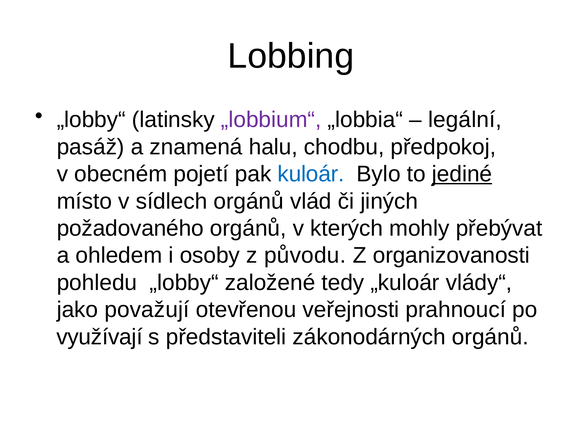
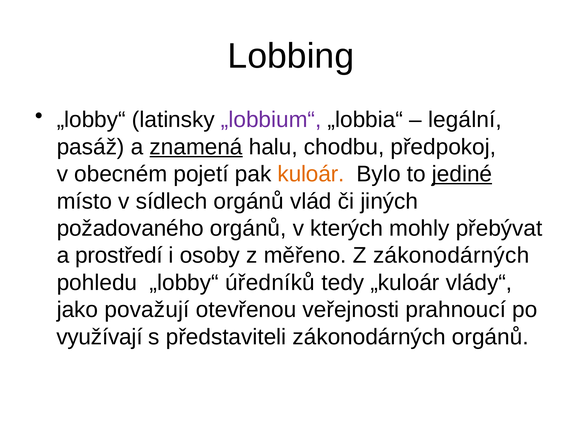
znamená underline: none -> present (196, 147)
kuloár colour: blue -> orange (311, 174)
ohledem: ohledem -> prostředí (119, 256)
původu: původu -> měřeno (305, 256)
Z organizovanosti: organizovanosti -> zákonodárných (451, 256)
založené: založené -> úředníků (270, 283)
